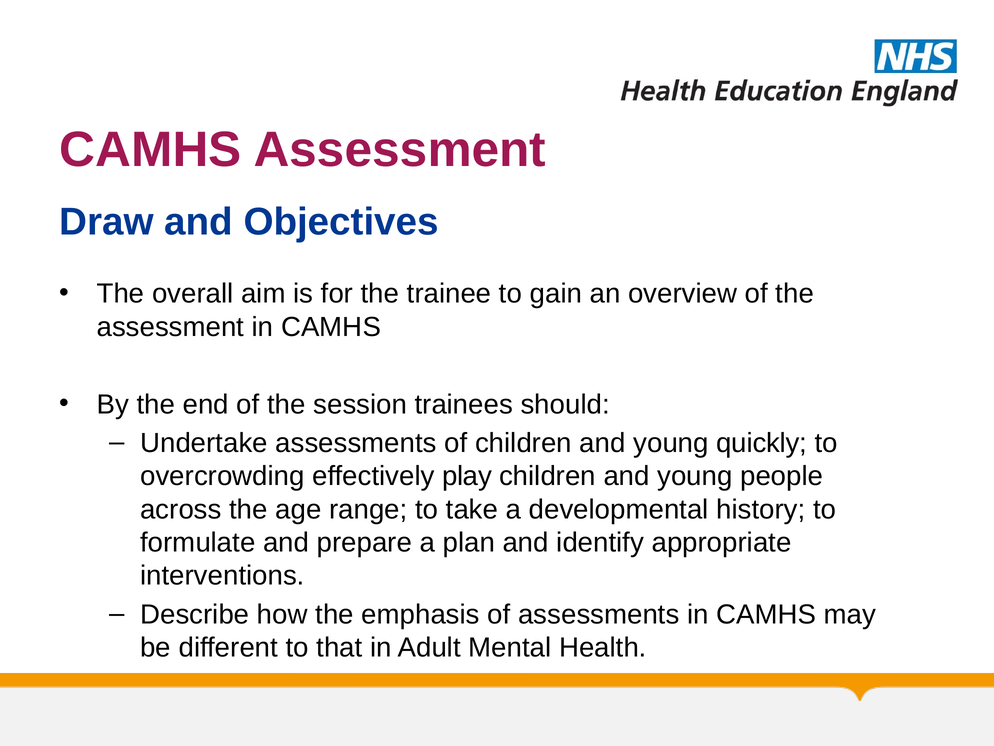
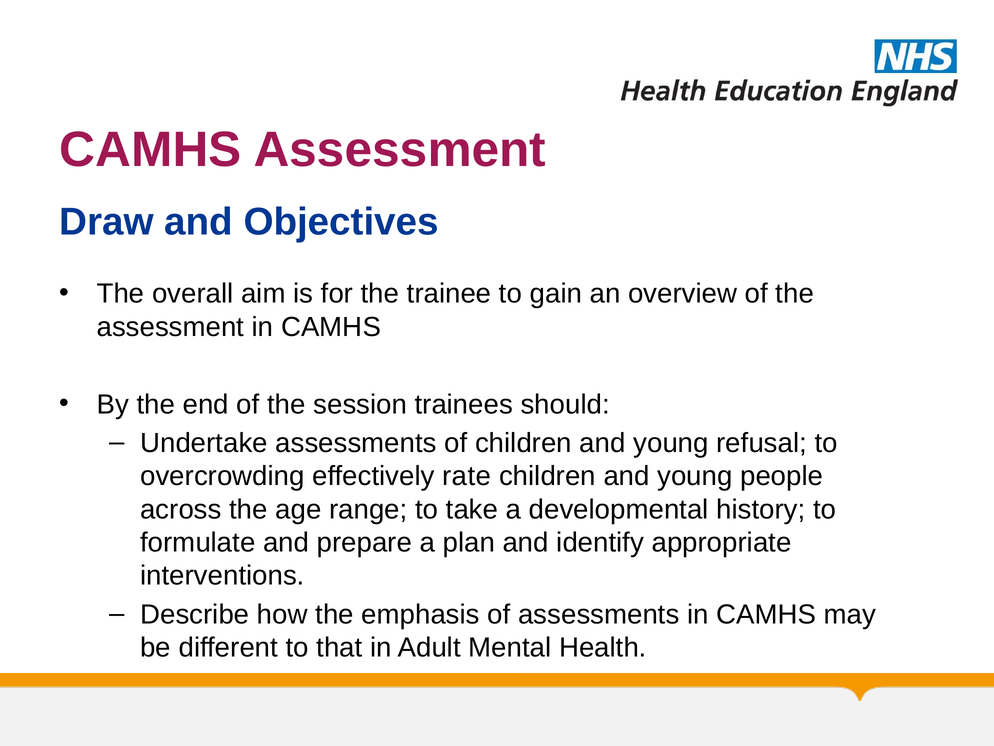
quickly: quickly -> refusal (762, 443)
play: play -> rate (467, 476)
